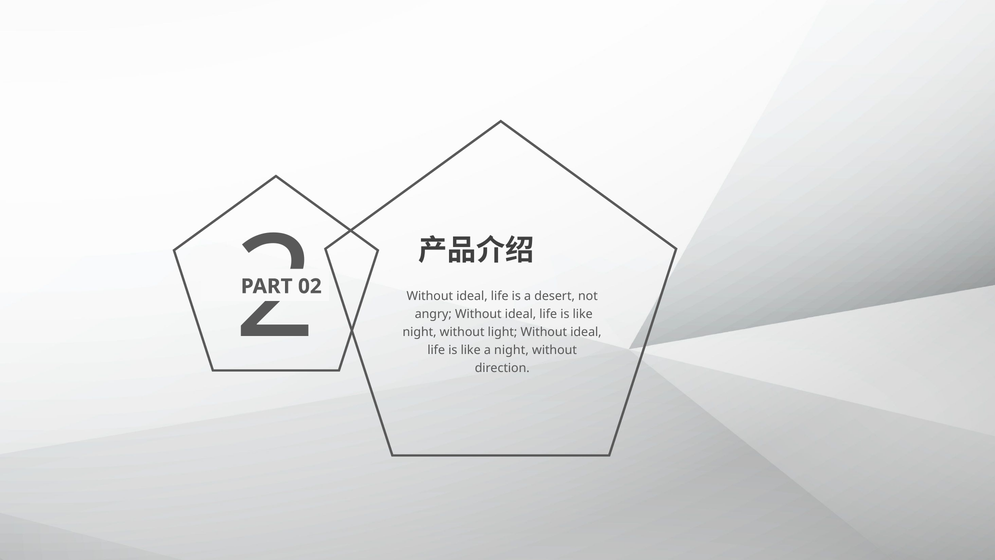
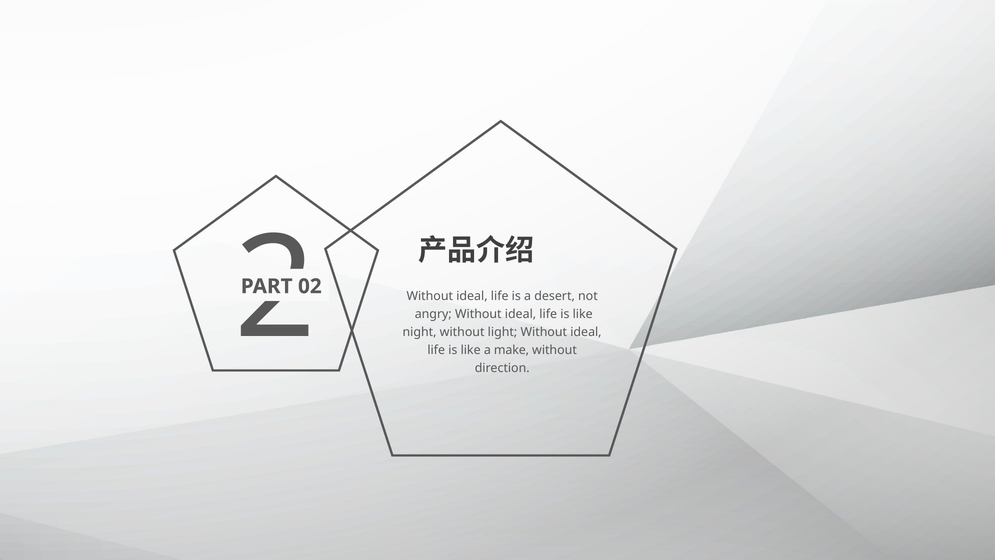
a night: night -> make (512, 350)
